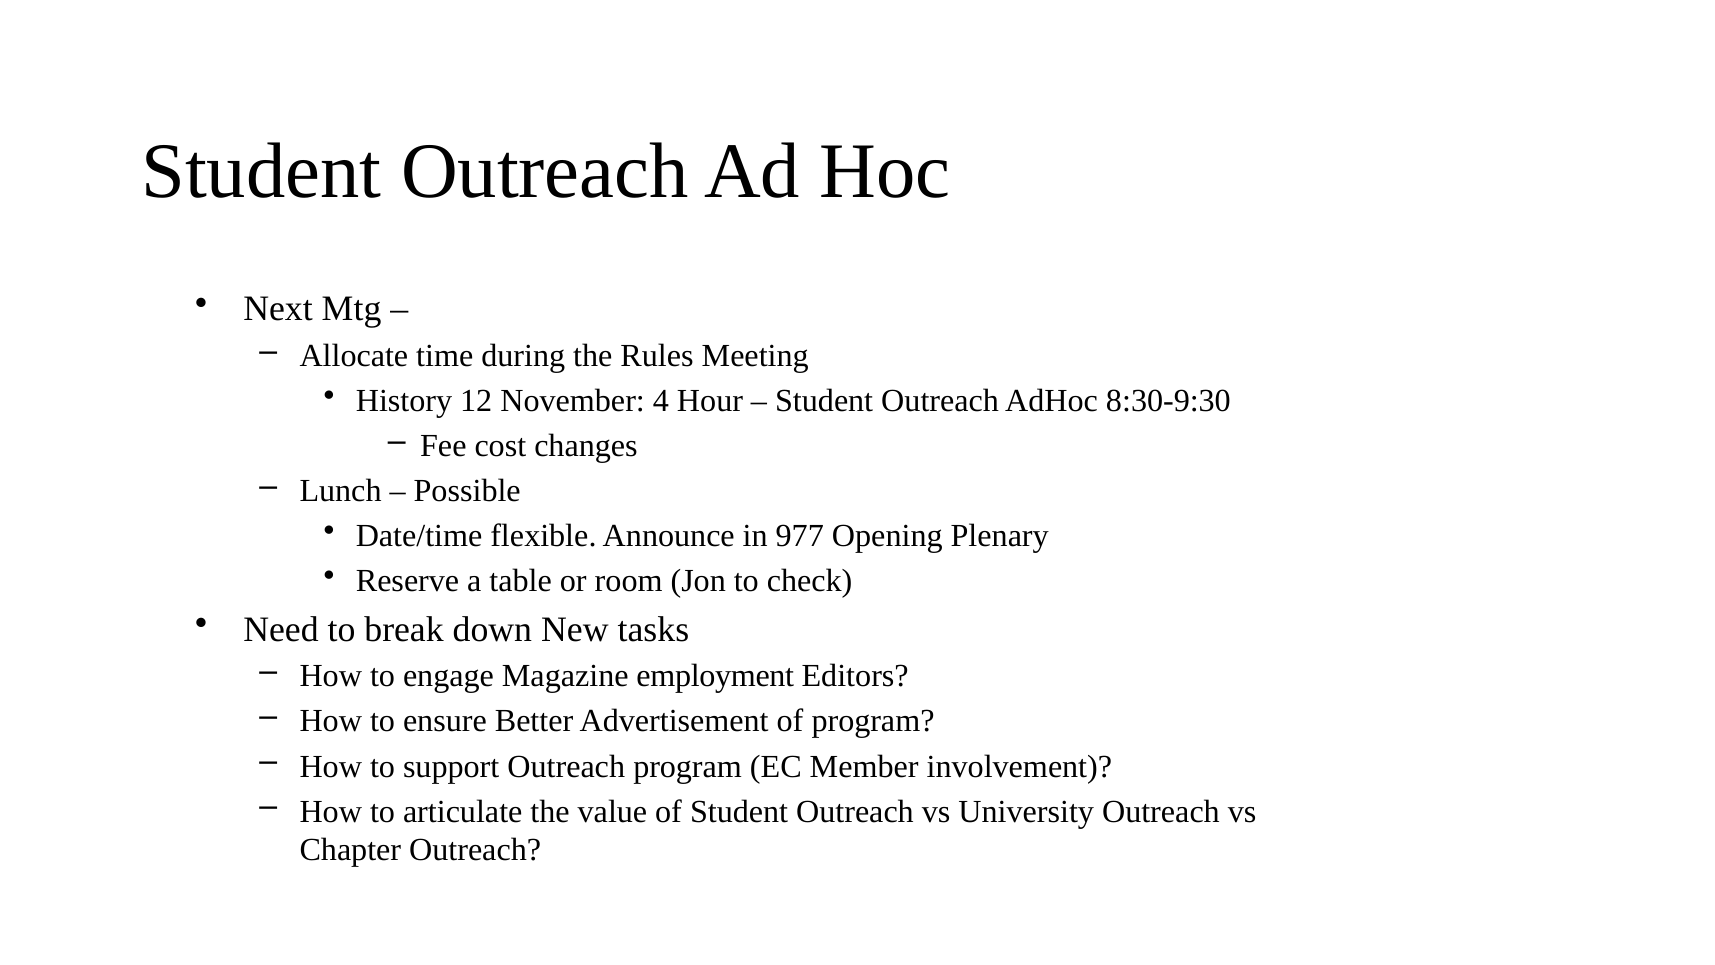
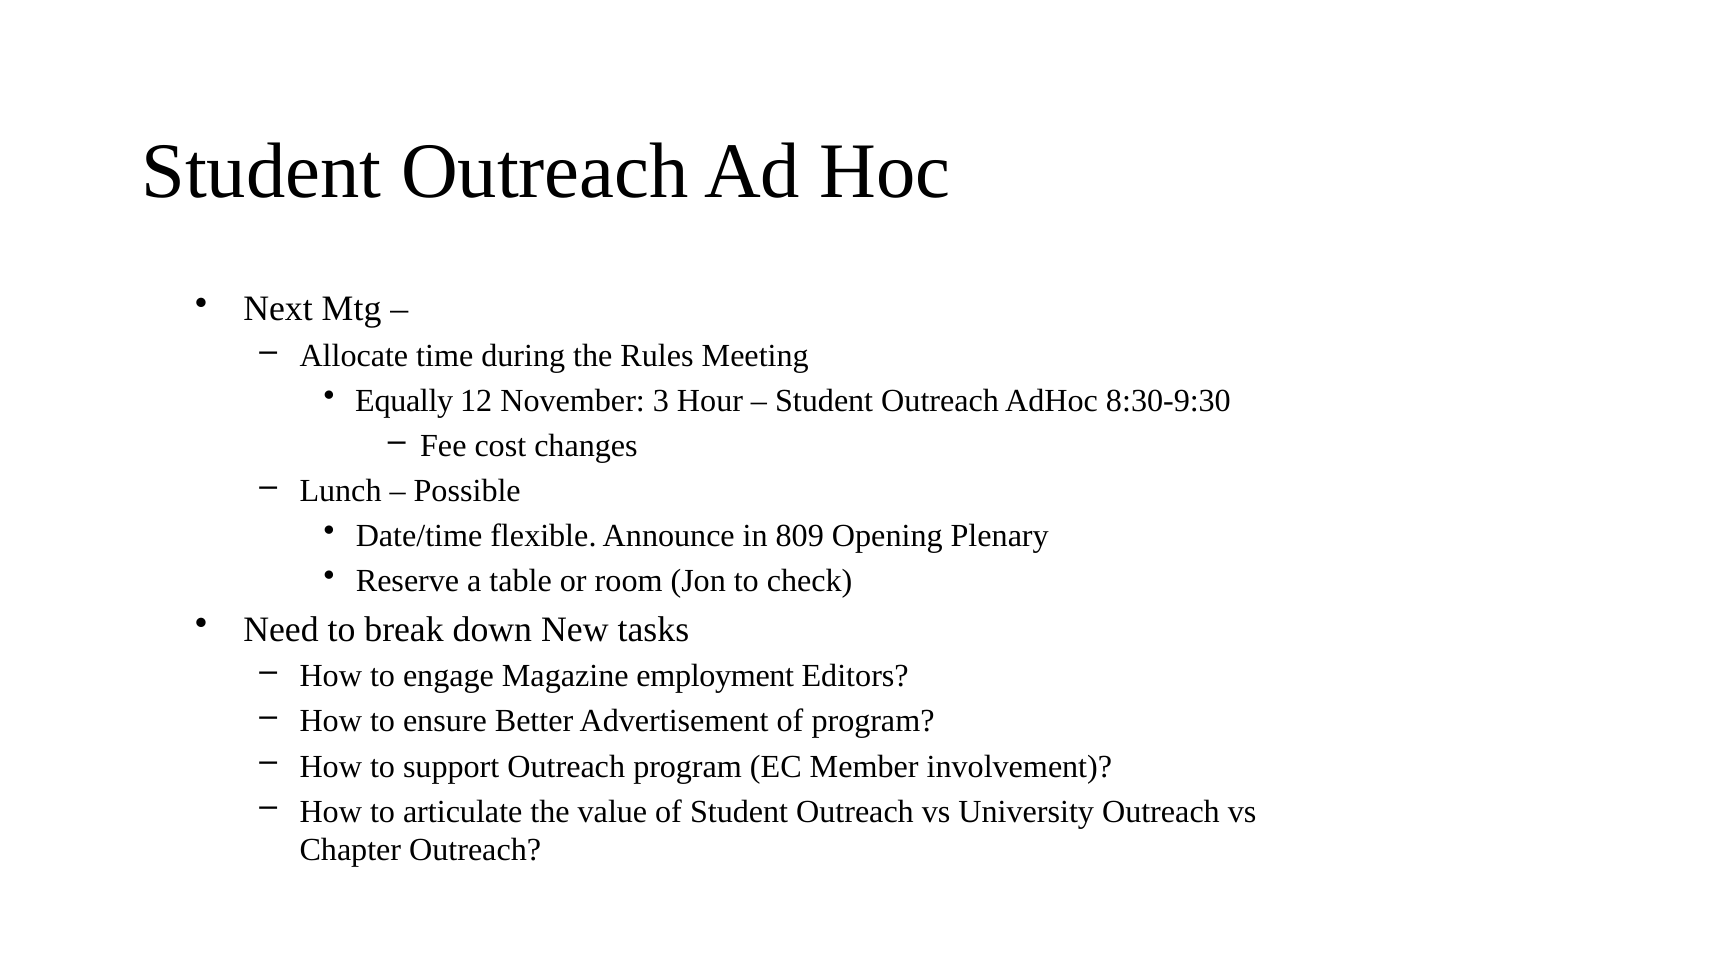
History: History -> Equally (404, 401)
4: 4 -> 3 (661, 401)
977: 977 -> 809 (800, 536)
